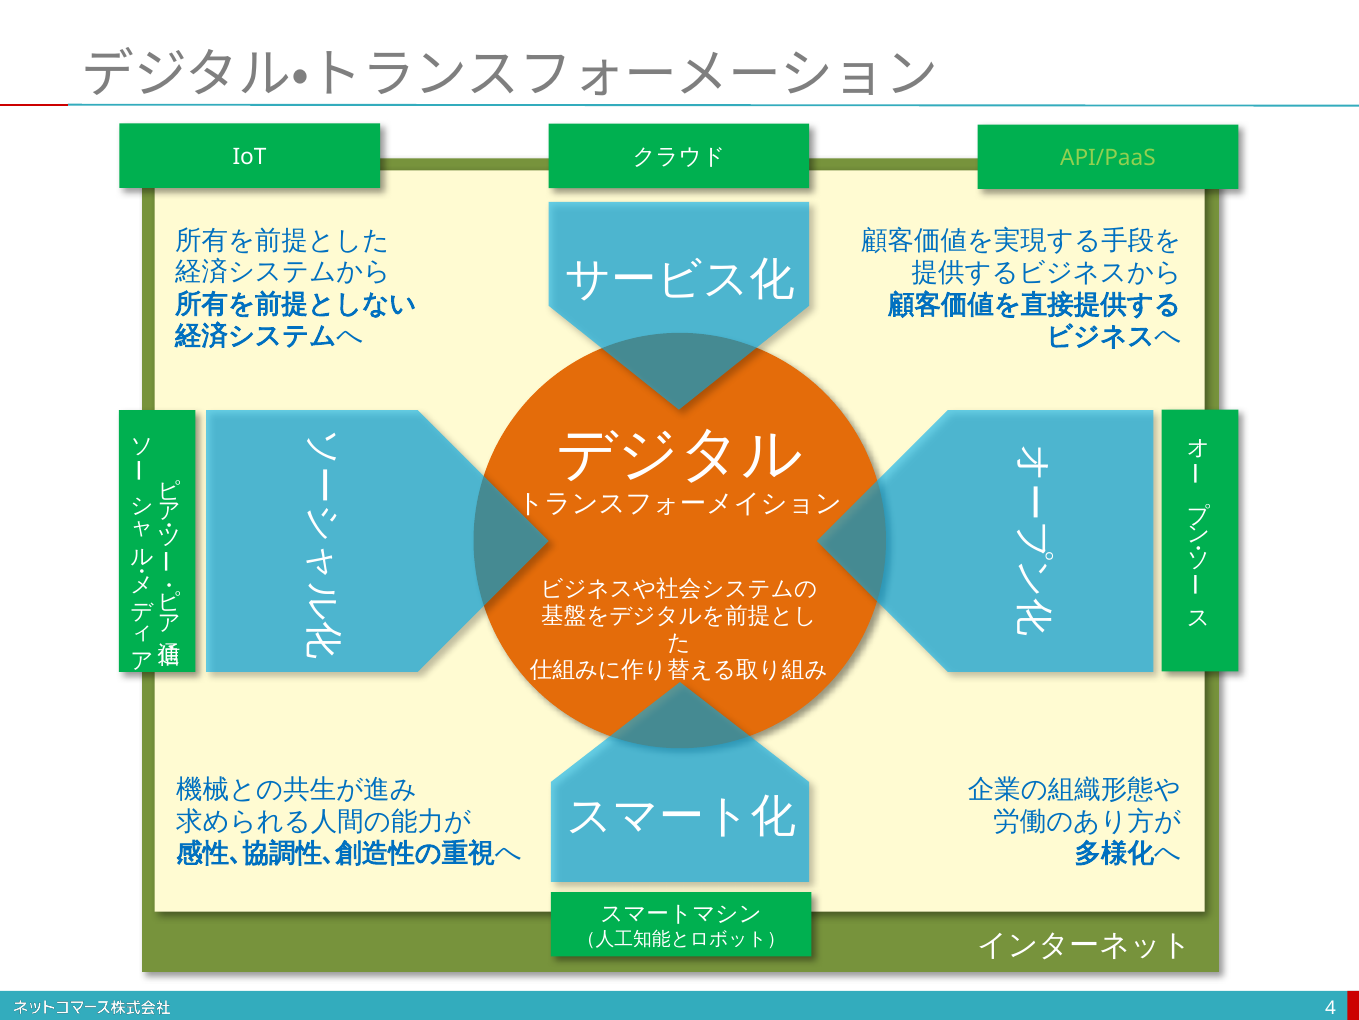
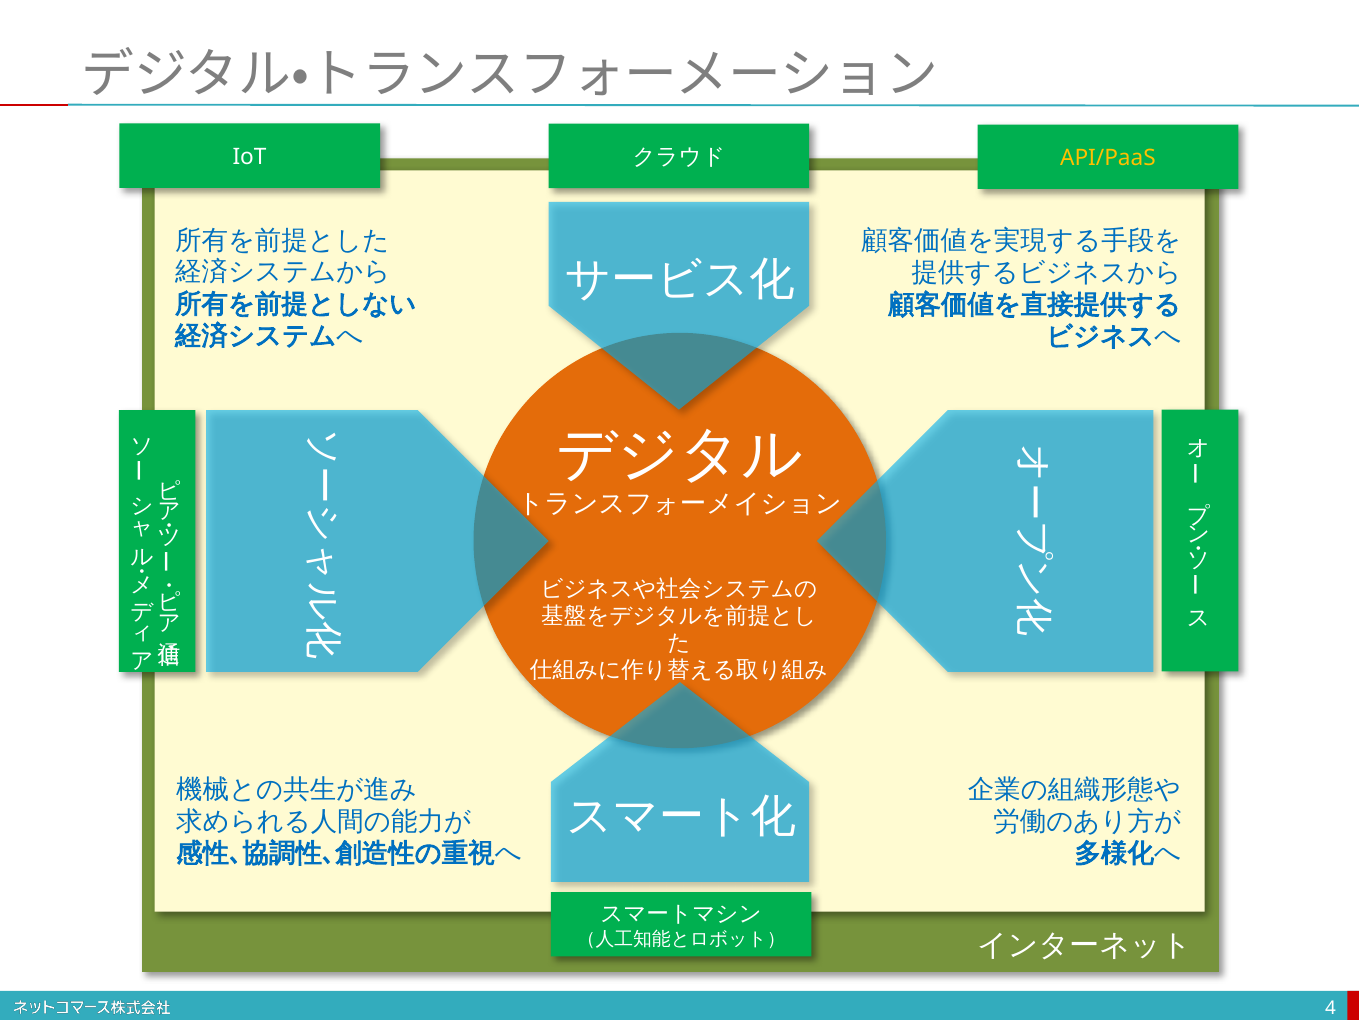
API/PaaS colour: light green -> yellow (1108, 158)
